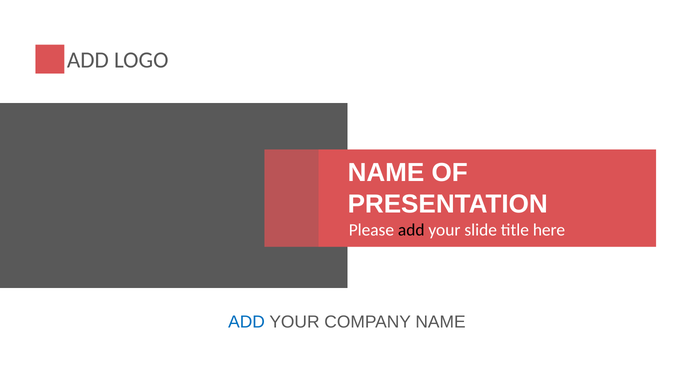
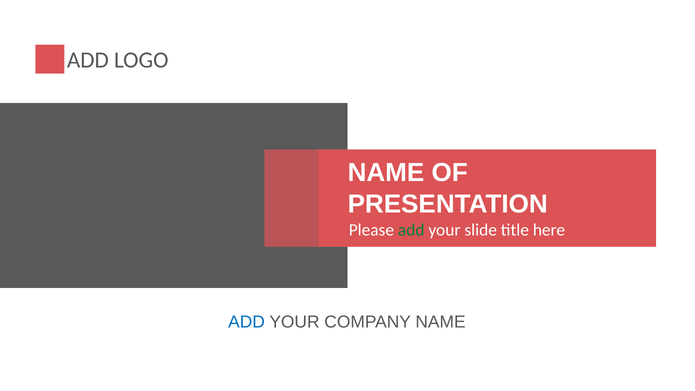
add colour: black -> green (411, 230)
